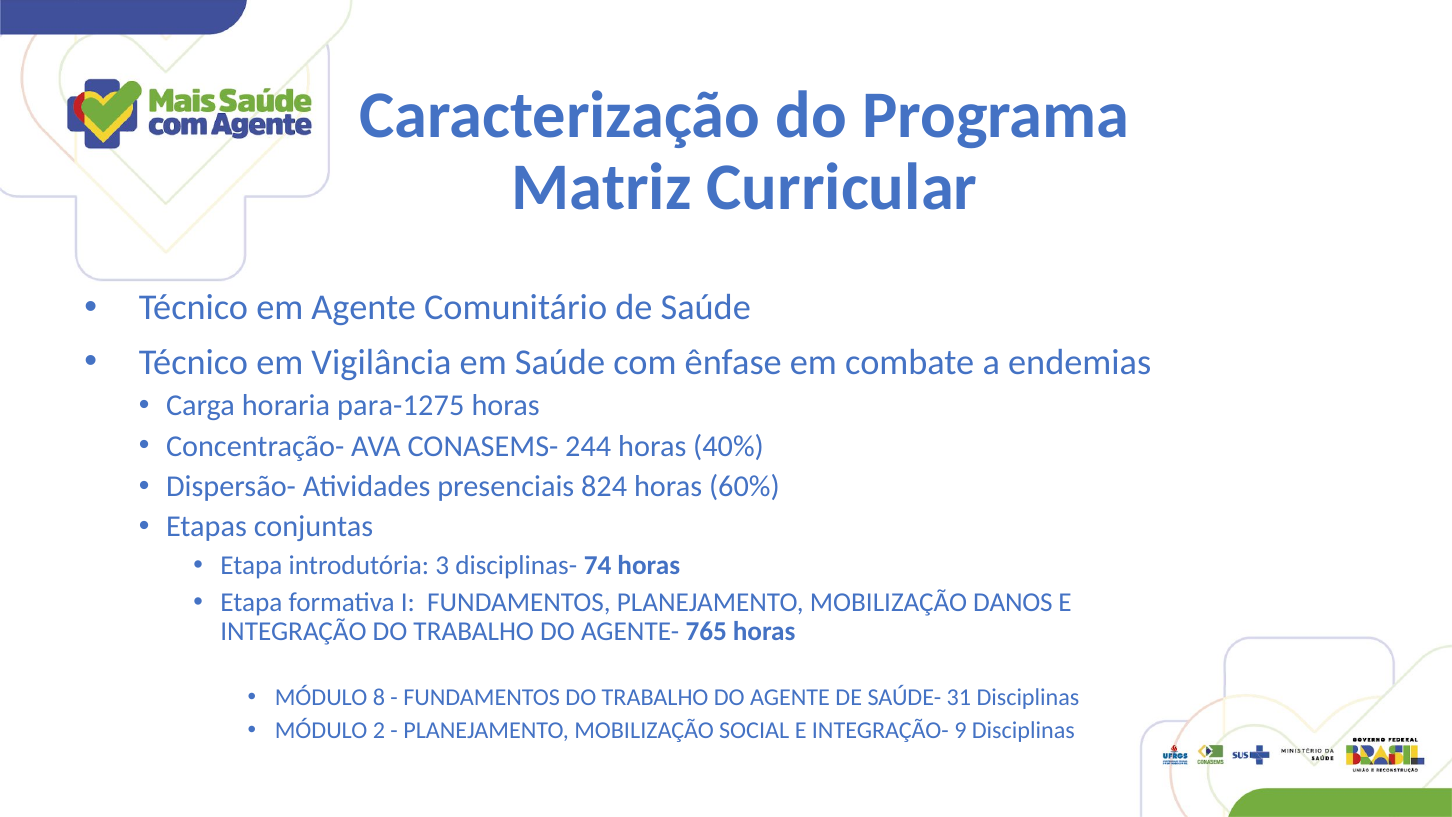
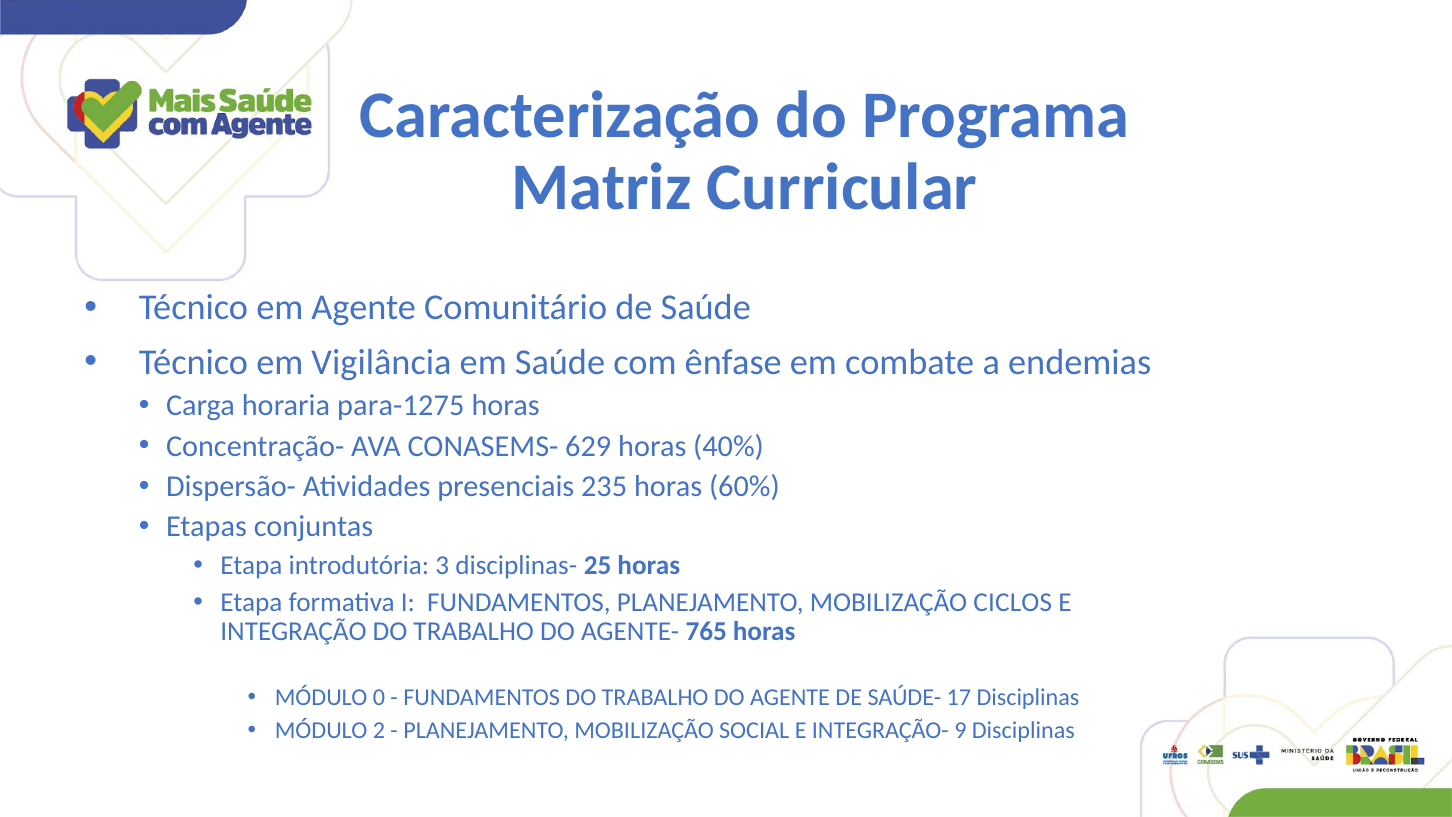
244: 244 -> 629 (588, 446)
824: 824 -> 235 (604, 486)
74: 74 -> 25 (598, 565)
DANOS: DANOS -> CICLOS (1013, 602)
8: 8 -> 0 (379, 697)
31: 31 -> 17 (959, 697)
